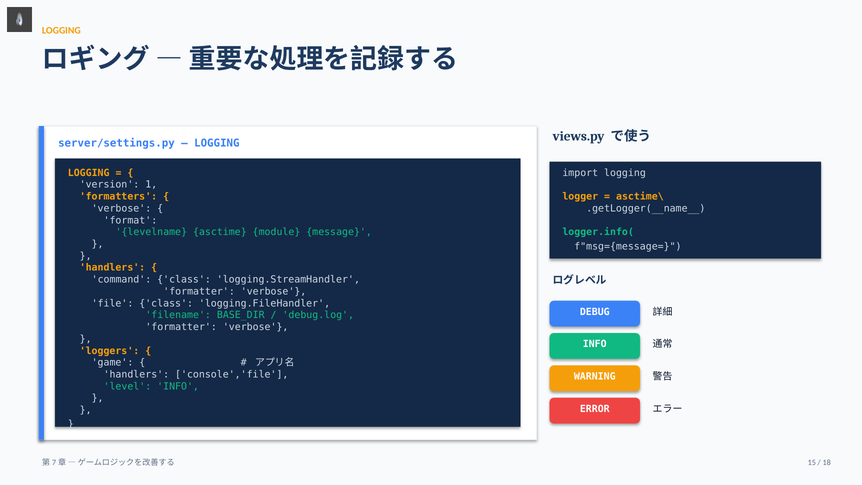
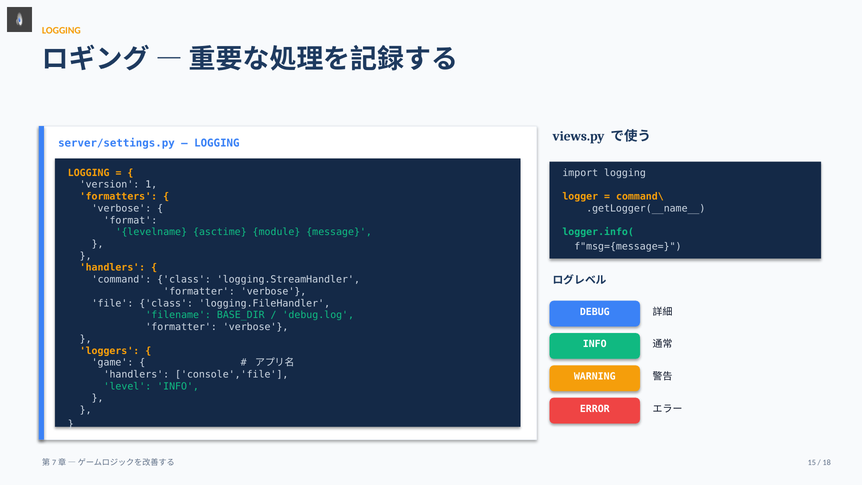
asctime\: asctime\ -> command\ (640, 196)
